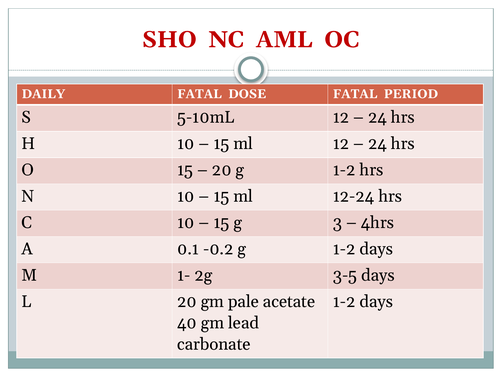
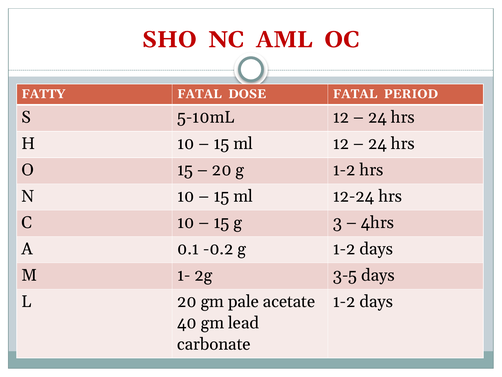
DAILY: DAILY -> FATTY (43, 94)
